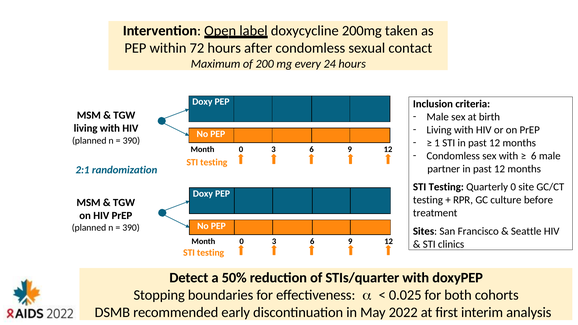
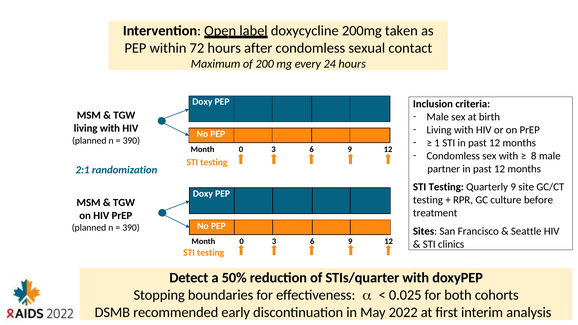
6: 6 -> 8 (534, 156)
Quarterly 0: 0 -> 9 (513, 187)
